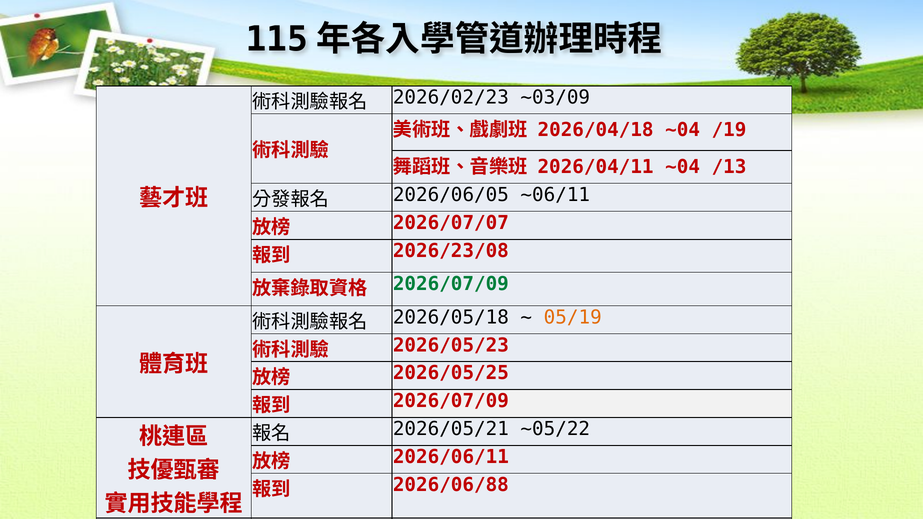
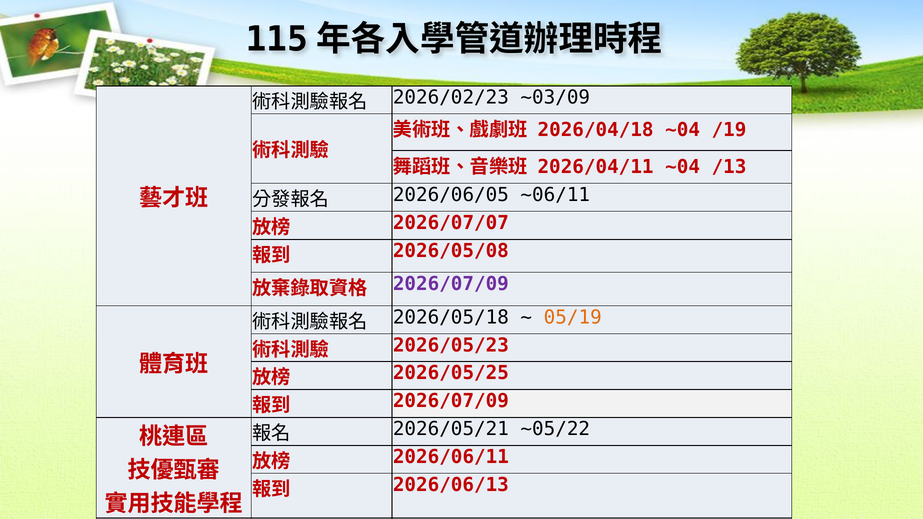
2026/23/08: 2026/23/08 -> 2026/05/08 (451, 251)
2026/07/09 colour: green -> purple (451, 284)
2026/06/88: 2026/06/88 -> 2026/06/13 (451, 485)
